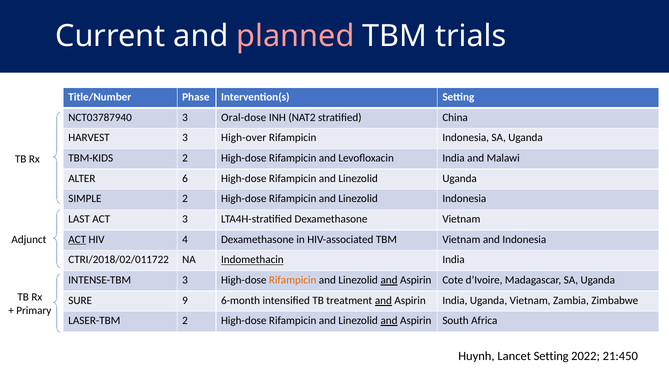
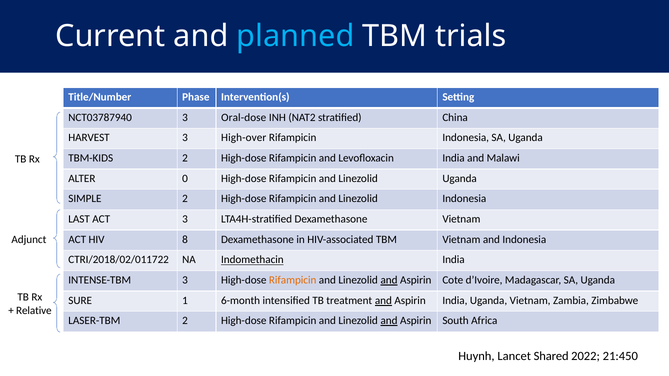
planned colour: pink -> light blue (295, 36)
6: 6 -> 0 (185, 179)
ACT underline: present -> none (77, 240)
4: 4 -> 8 (185, 240)
9: 9 -> 1 (185, 301)
Primary: Primary -> Relative (34, 311)
Lancet Setting: Setting -> Shared (551, 357)
